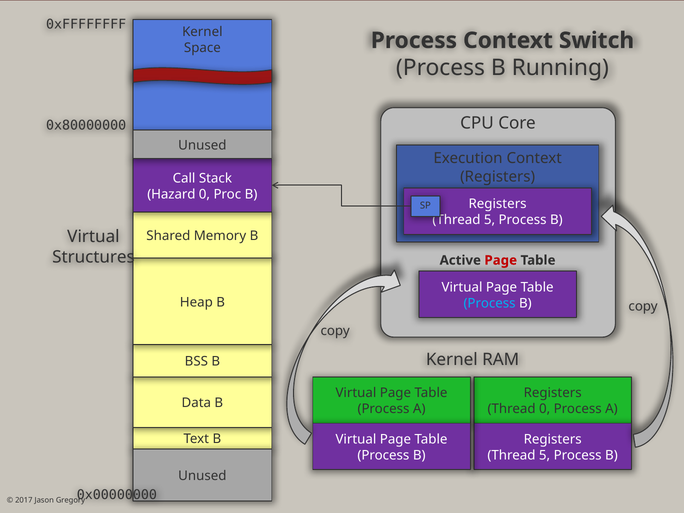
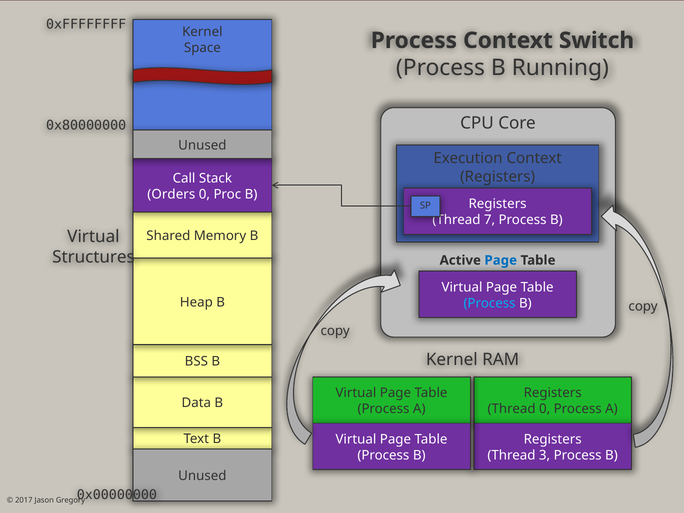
Hazard: Hazard -> Orders (171, 194)
5: 5 -> 7 (490, 220)
Page colour: red -> blue (501, 260)
5: 5 -> 3 (545, 455)
